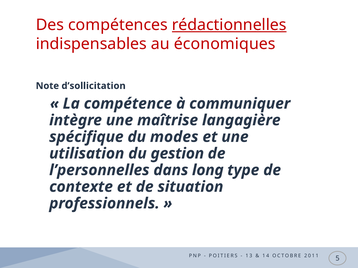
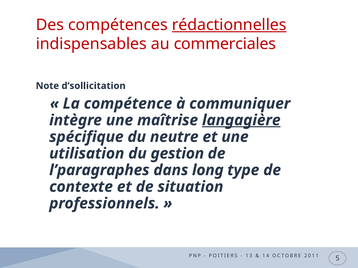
économiques: économiques -> commerciales (225, 44)
langagière underline: none -> present (241, 120)
modes: modes -> neutre (174, 137)
l’personnelles: l’personnelles -> l’paragraphes (99, 170)
